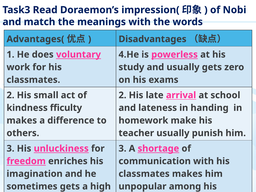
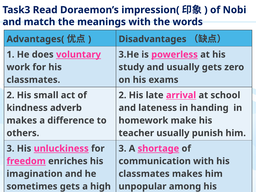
4.He: 4.He -> 3.He (129, 55)
fficulty: fficulty -> adverb (66, 108)
